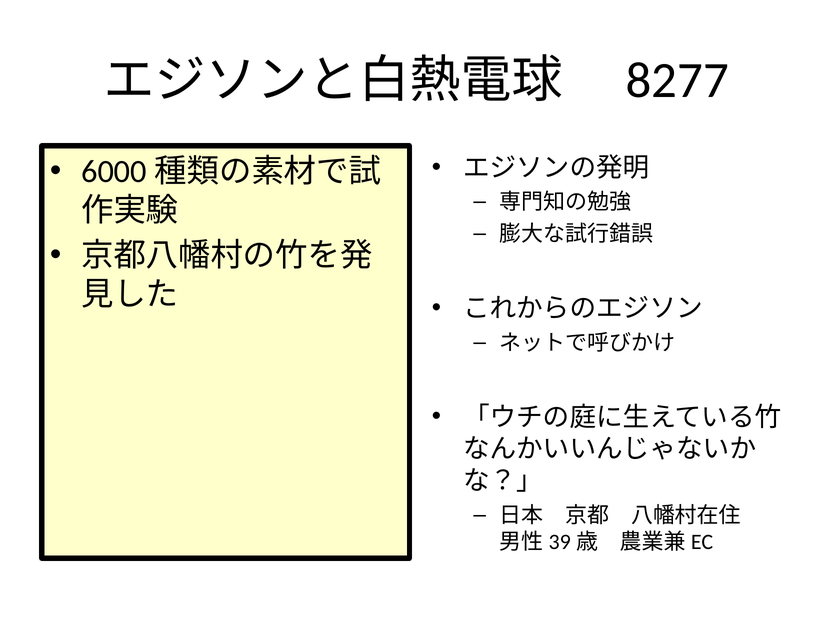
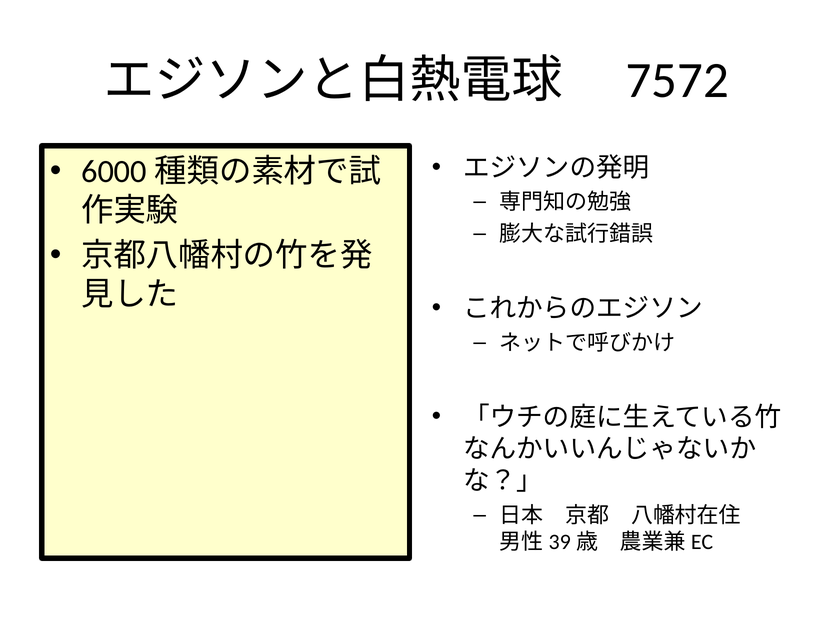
8277: 8277 -> 7572 (677, 81)
